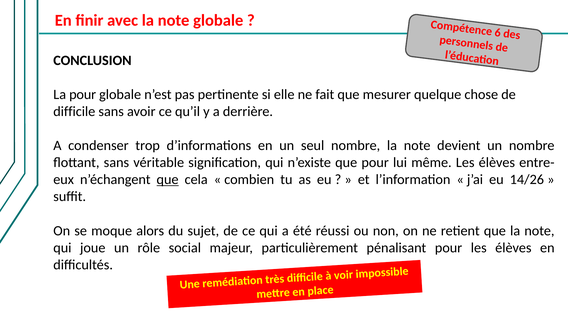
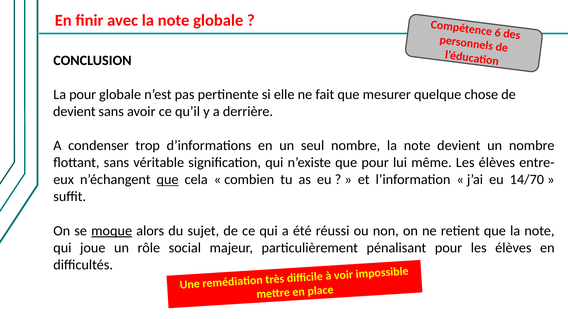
difficile: difficile -> devient (74, 112)
14/26: 14/26 -> 14/70 (527, 180)
moque underline: none -> present (112, 231)
